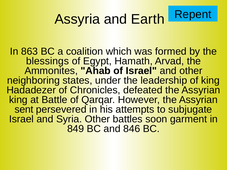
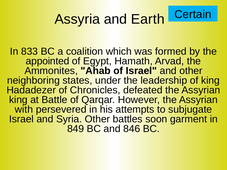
Repent: Repent -> Certain (193, 14)
863: 863 -> 833 (30, 51)
blessings: blessings -> appointed (48, 61)
sent: sent -> with (24, 110)
